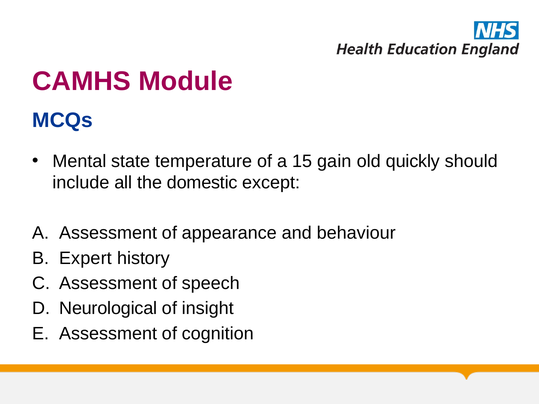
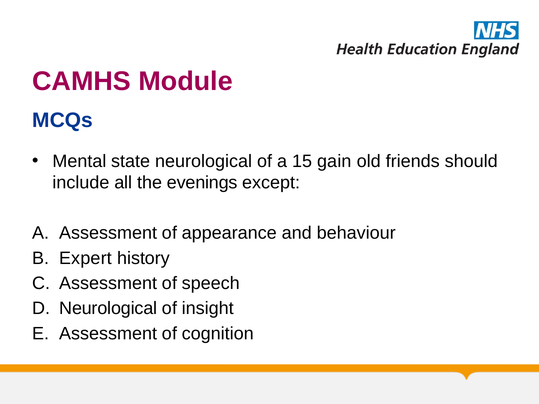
state temperature: temperature -> neurological (204, 161)
quickly: quickly -> friends (413, 161)
domestic: domestic -> evenings (202, 183)
